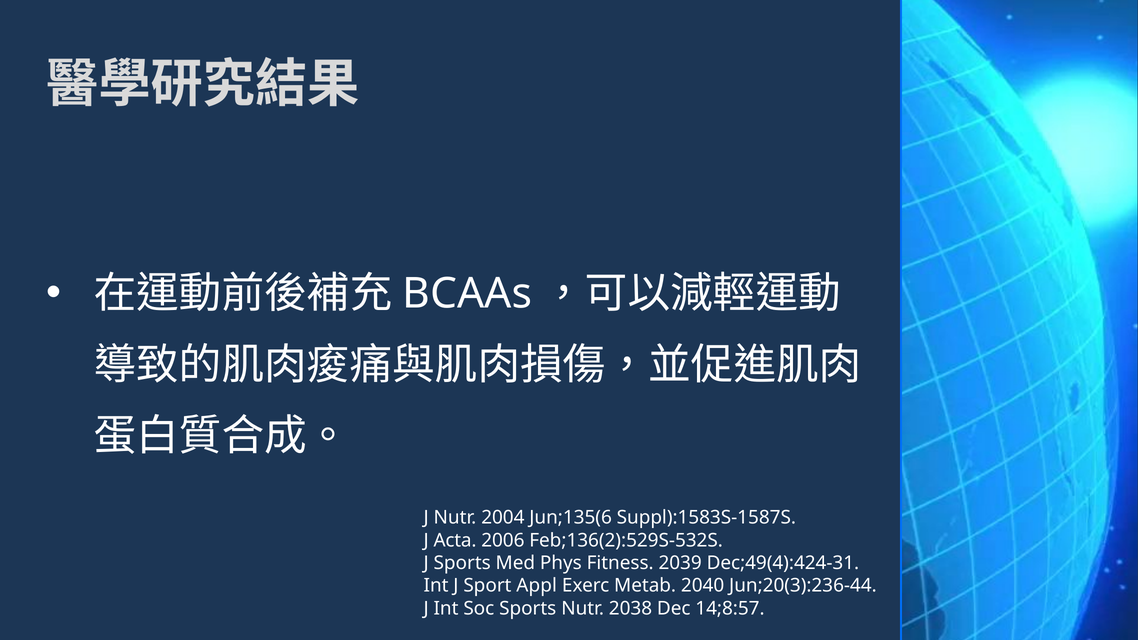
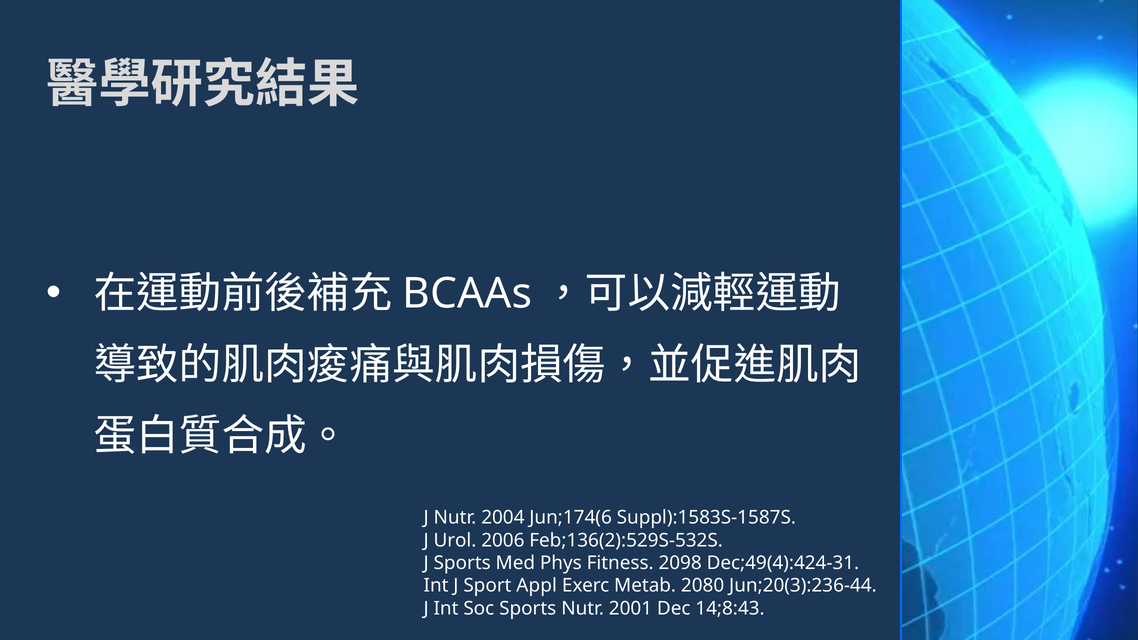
Jun;135(6: Jun;135(6 -> Jun;174(6 (571, 518)
Acta: Acta -> Urol (455, 540)
2039: 2039 -> 2098 (680, 563)
2040: 2040 -> 2080 (703, 586)
2038: 2038 -> 2001 (630, 609)
14;8:57: 14;8:57 -> 14;8:43 (730, 609)
